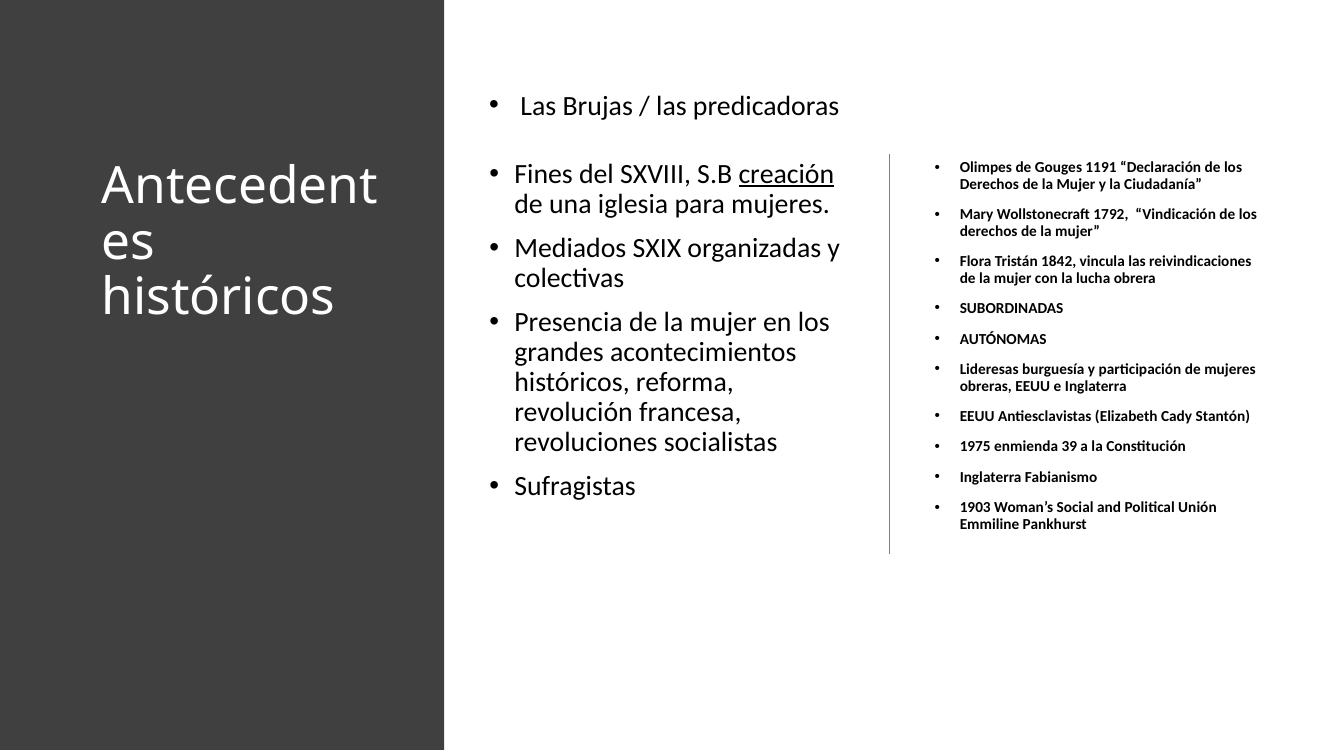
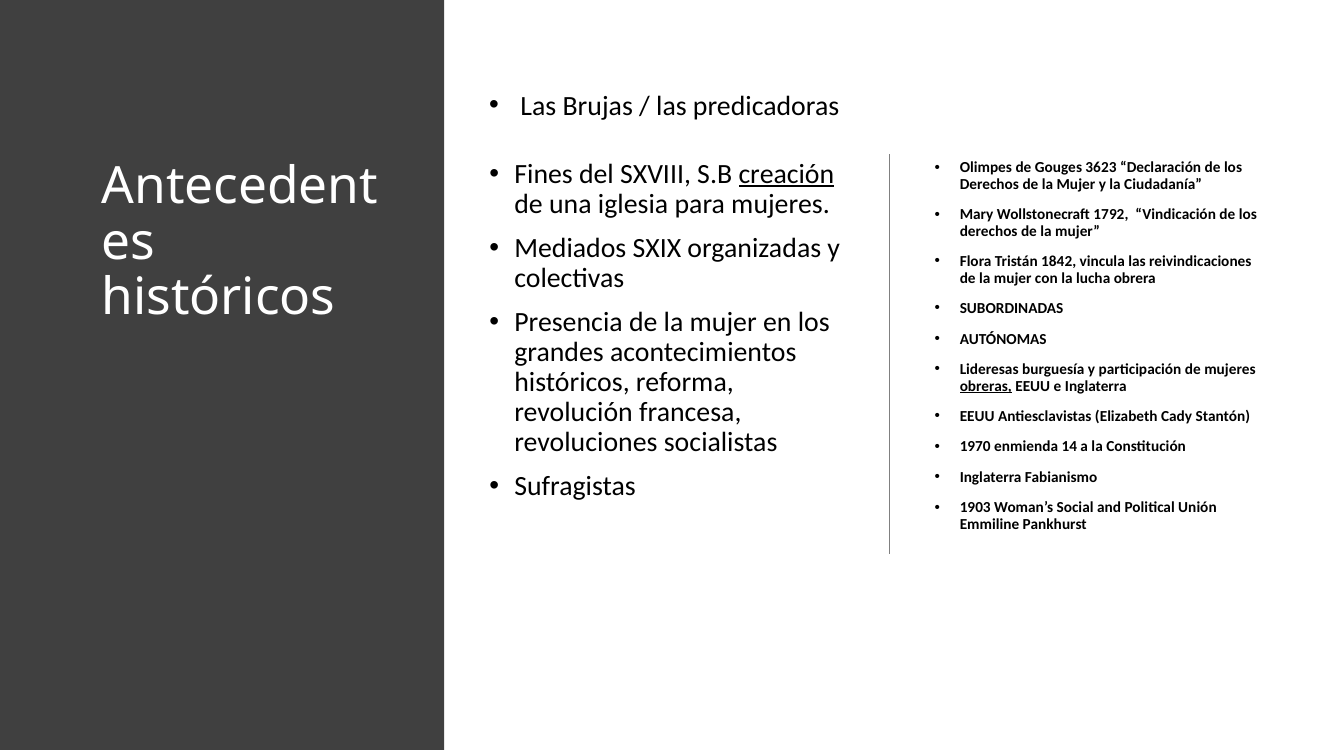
1191: 1191 -> 3623 (1101, 168)
obreras underline: none -> present (986, 386)
1975: 1975 -> 1970 (975, 447)
39: 39 -> 14 (1069, 447)
